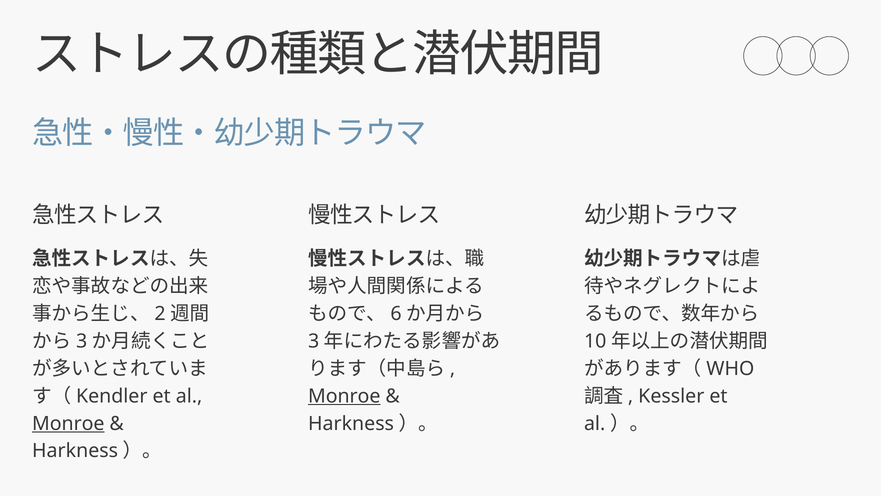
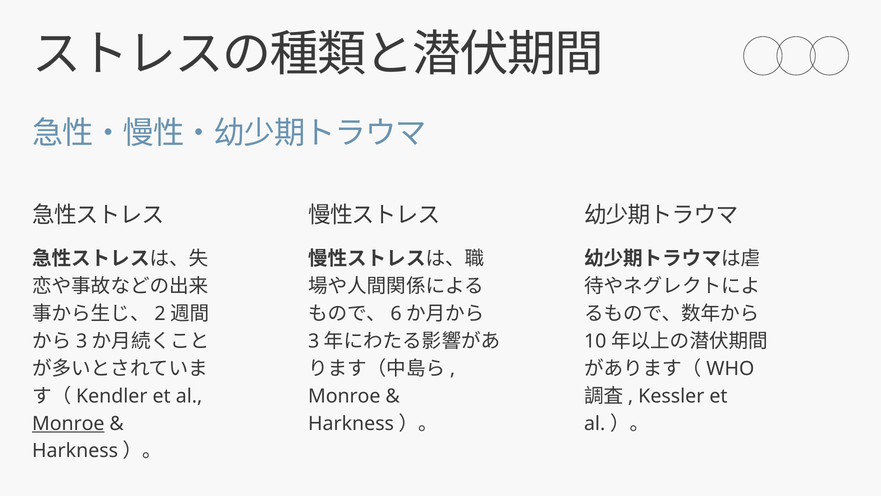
Monroe underline: present -> none (344, 396)
